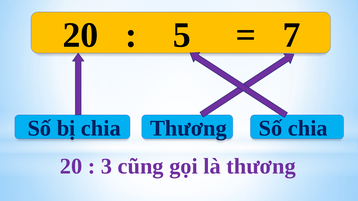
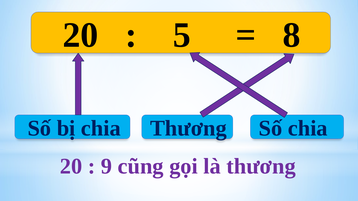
7: 7 -> 8 (292, 35)
3: 3 -> 9 (106, 167)
